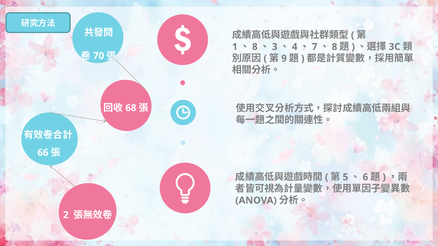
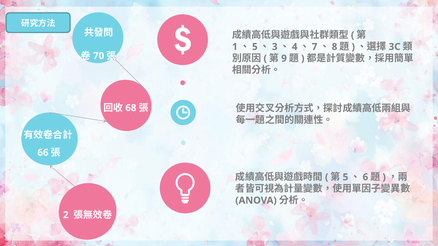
8: 8 -> 5 (255, 47)
